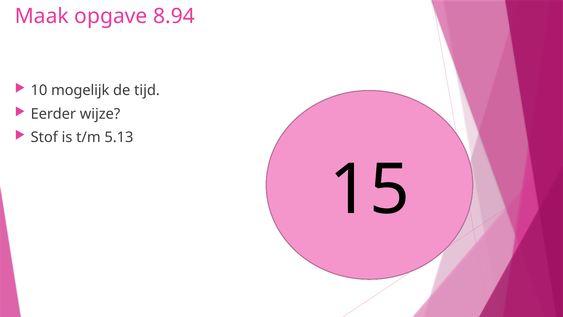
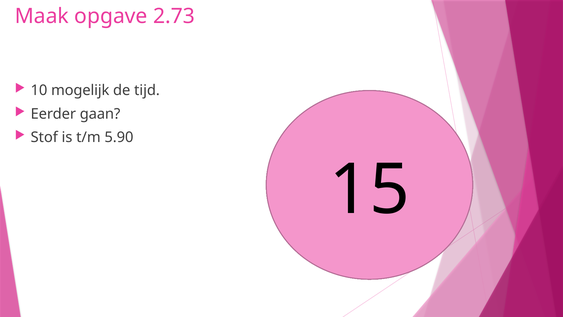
8.94: 8.94 -> 2.73 (174, 16)
wijze: wijze -> gaan (100, 114)
5.13: 5.13 -> 5.90 (119, 137)
